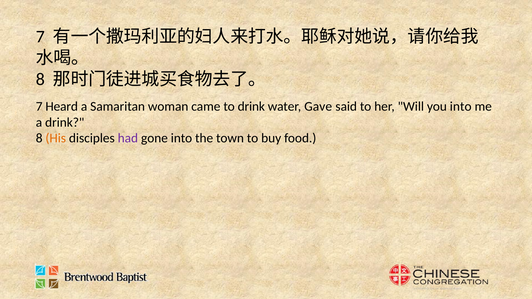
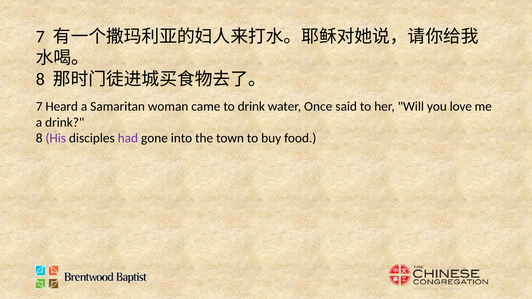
Gave: Gave -> Once (318, 106)
you into: into -> love (461, 106)
His colour: orange -> purple (56, 138)
